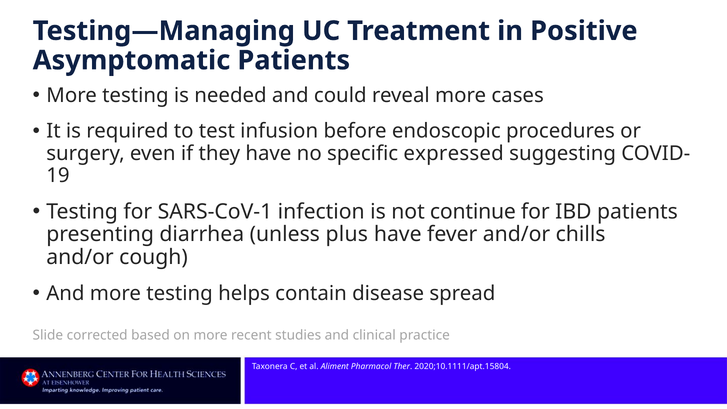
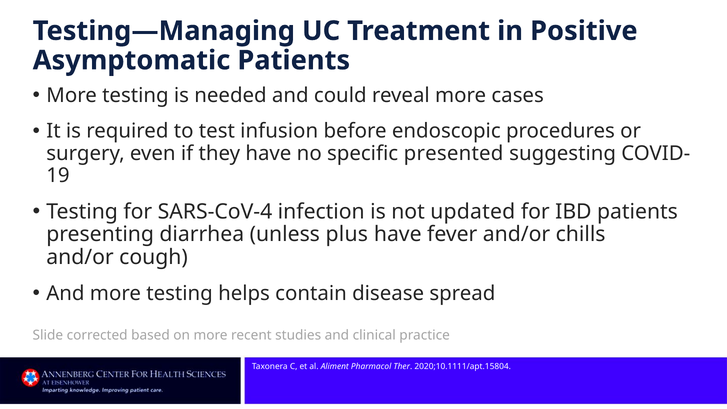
expressed: expressed -> presented (454, 153)
SARS-CoV-1: SARS-CoV-1 -> SARS-CoV-4 (215, 212)
continue: continue -> updated (473, 212)
